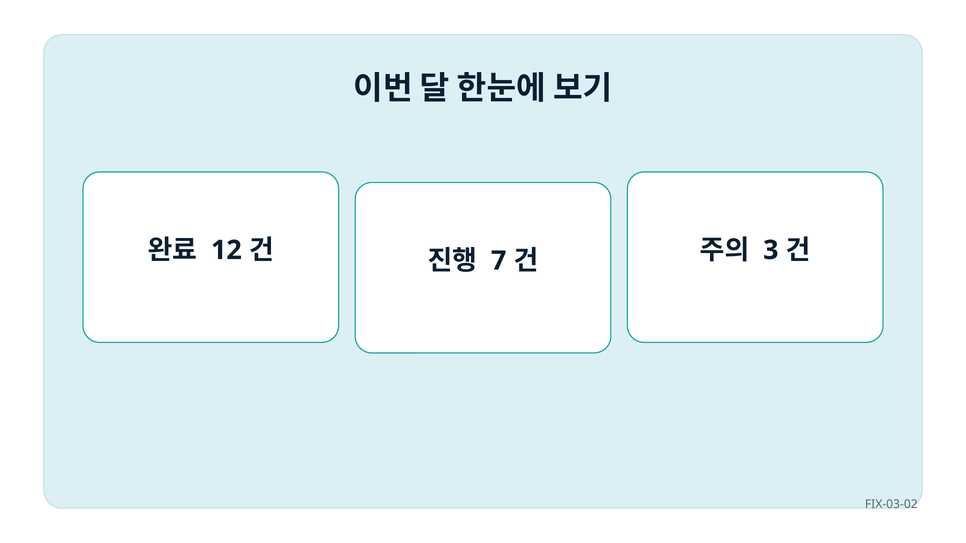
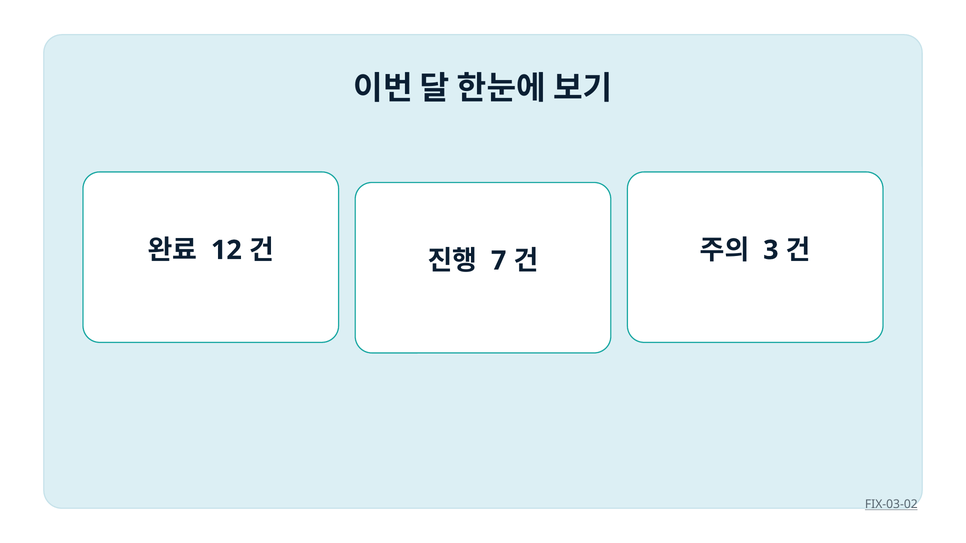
FIX-03-02 underline: none -> present (891, 505)
